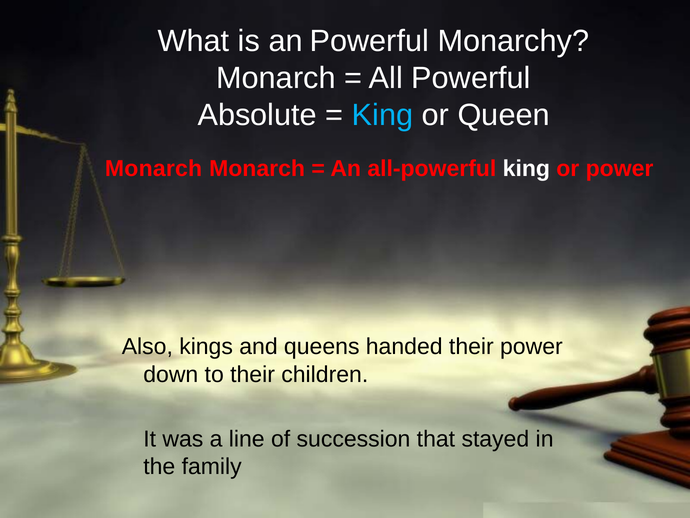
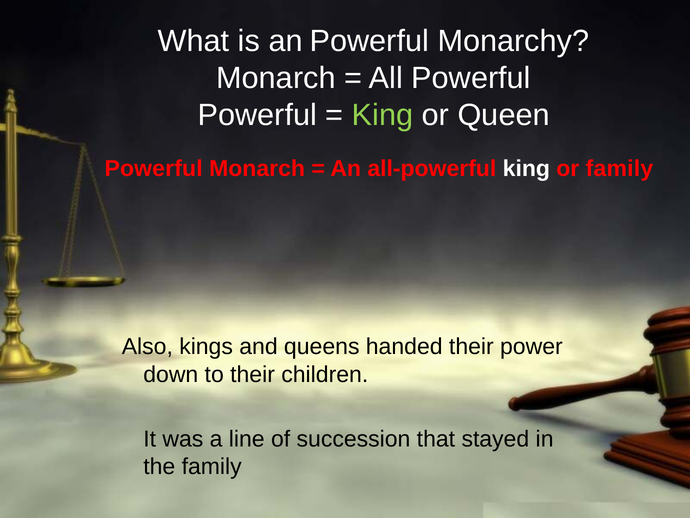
Absolute: Absolute -> Powerful (257, 115)
King colour: light blue -> light green (383, 115)
Monarch: Monarch -> Powerful (154, 168)
or power: power -> family (619, 168)
